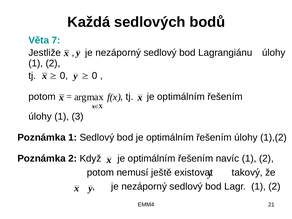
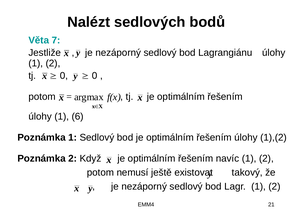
Každá: Každá -> Nalézt (89, 22)
3: 3 -> 6 (78, 116)
